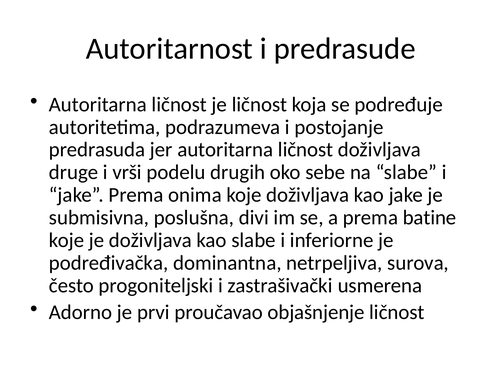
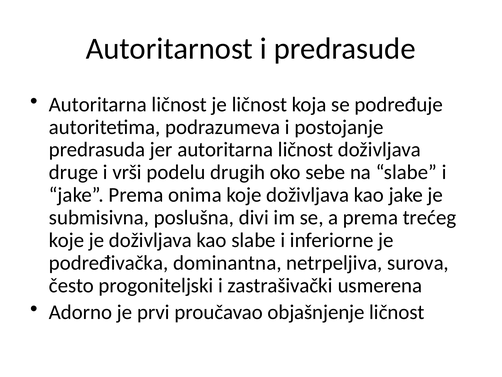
batine: batine -> trećeg (429, 217)
